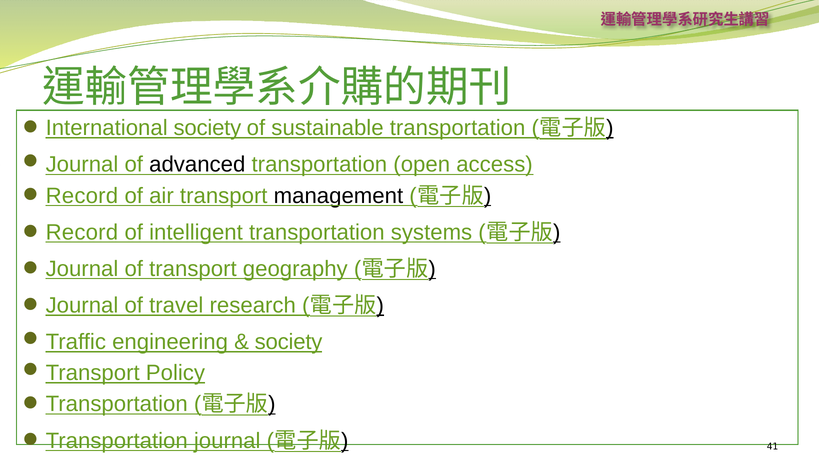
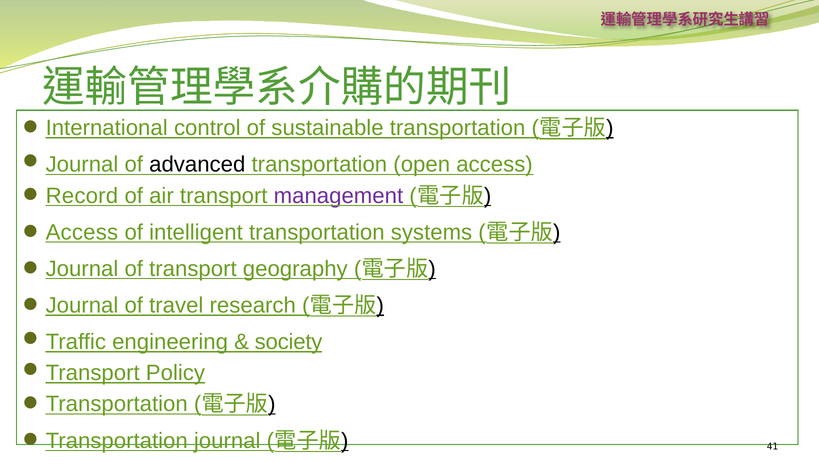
International society: society -> control (207, 128)
management colour: black -> purple (338, 196)
Record: Record -> Access (82, 232)
